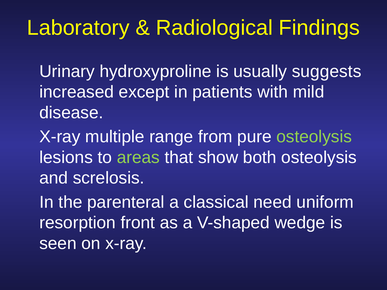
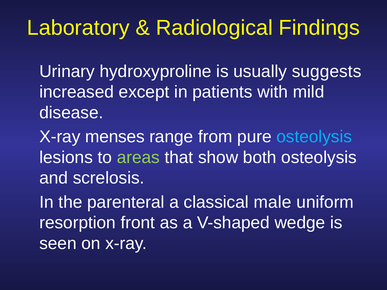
multiple: multiple -> menses (115, 137)
osteolysis colour: light green -> light blue (314, 137)
need: need -> male (272, 202)
